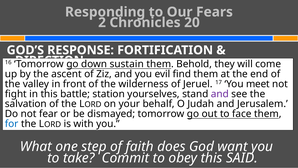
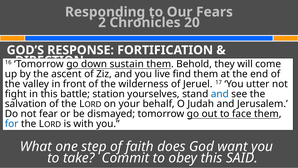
evil: evil -> live (162, 74)
meet: meet -> utter (258, 84)
and colour: purple -> blue (220, 94)
